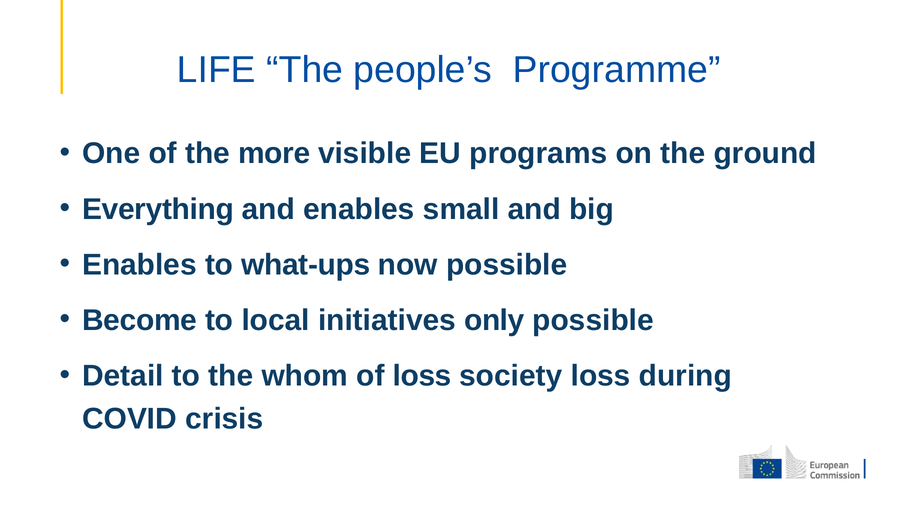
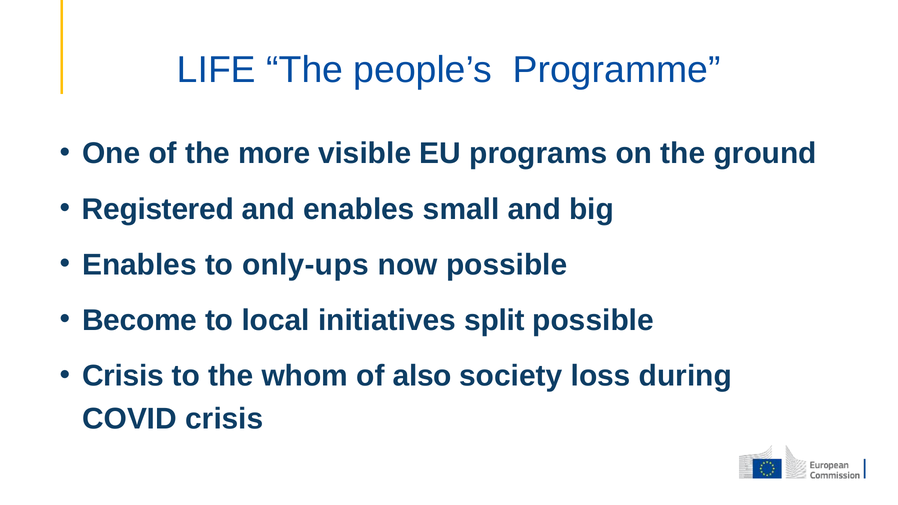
Everything: Everything -> Registered (158, 209)
what-ups: what-ups -> only-ups (305, 265)
only: only -> split (494, 320)
Detail: Detail -> Crisis (123, 376)
of loss: loss -> also (422, 376)
